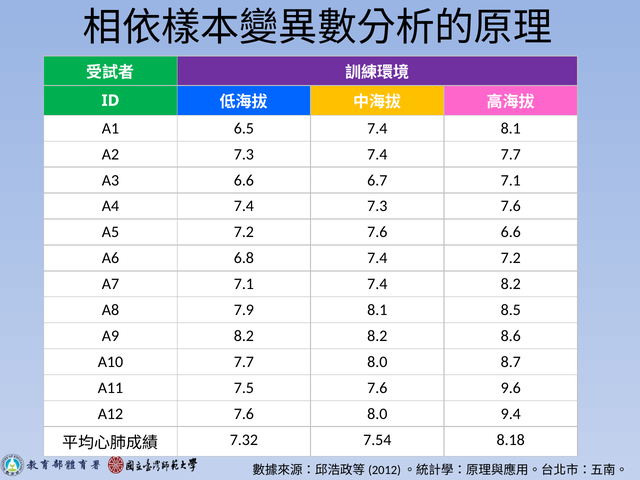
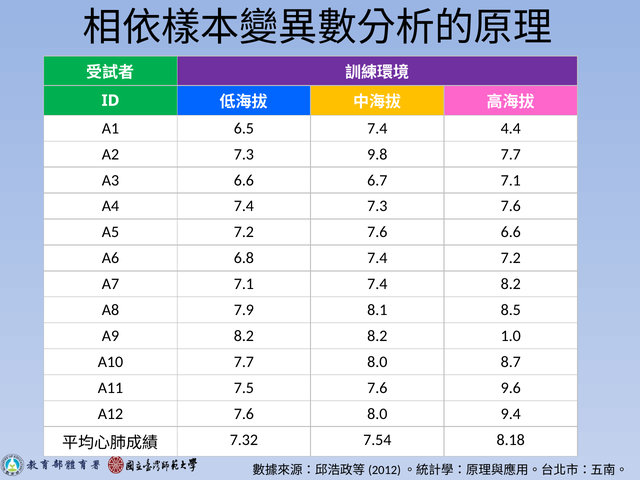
7.4 8.1: 8.1 -> 4.4 (511, 128)
7.3 7.4: 7.4 -> 9.8 (377, 154)
8.6: 8.6 -> 1.0 (511, 336)
